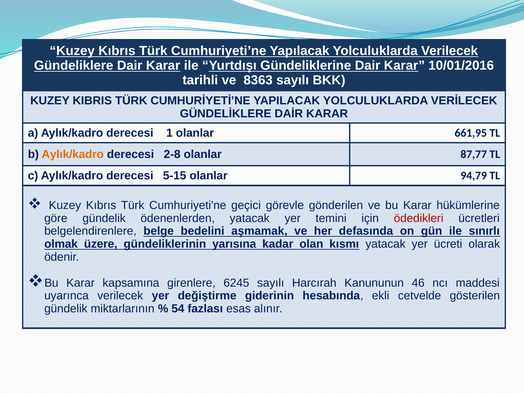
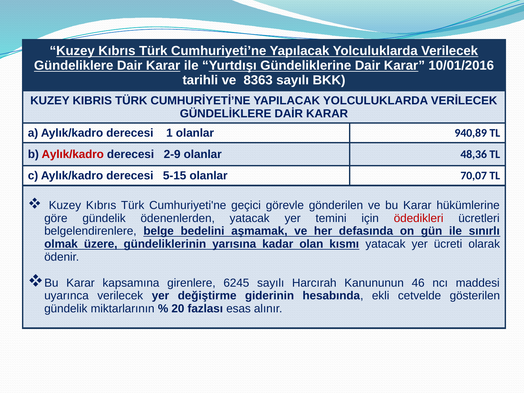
661,95: 661,95 -> 940,89 (471, 133)
Aylık/kadro colour: orange -> red (73, 154)
2-8: 2-8 -> 2-9 (172, 154)
87,77: 87,77 -> 48,36 (474, 154)
94,79: 94,79 -> 70,07 (474, 176)
54: 54 -> 20 (178, 309)
